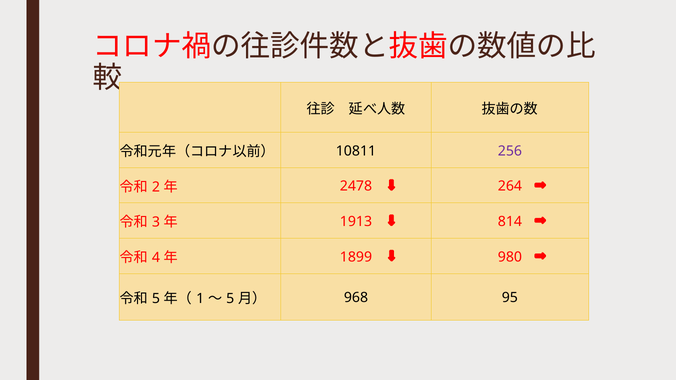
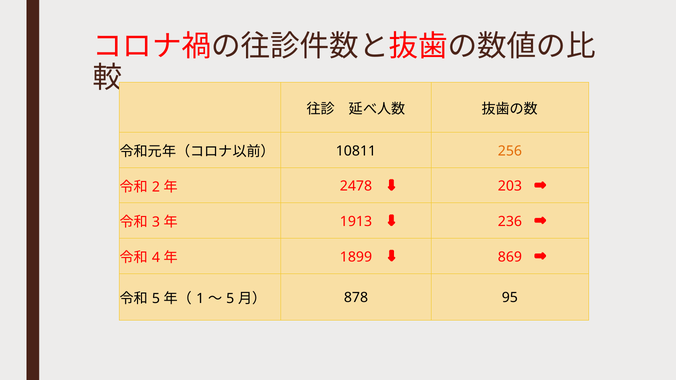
256 colour: purple -> orange (510, 151)
264: 264 -> 203 (510, 186)
814: 814 -> 236 (510, 222)
980: 980 -> 869 (510, 257)
968: 968 -> 878 (356, 298)
